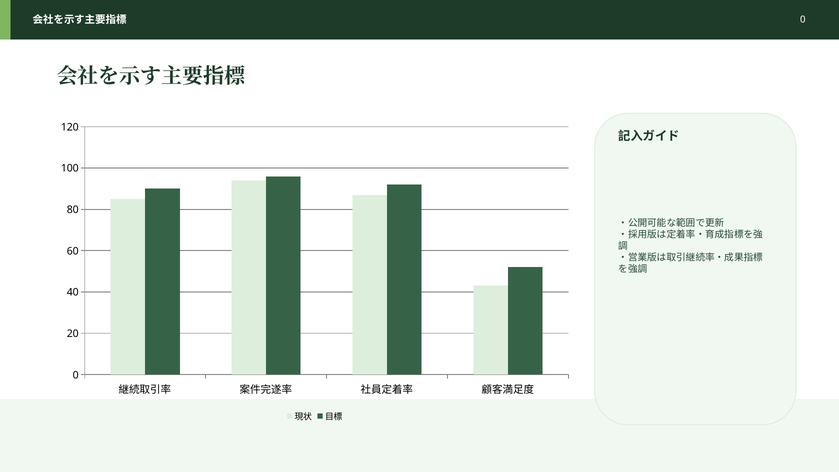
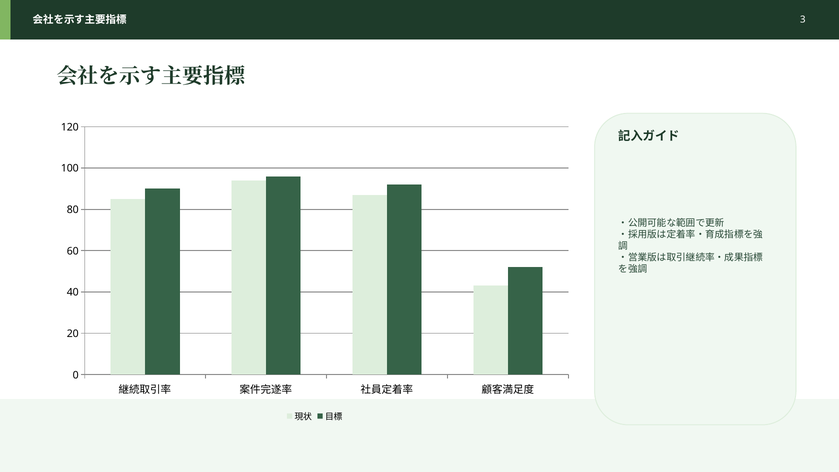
0: 0 -> 3 (803, 20)
